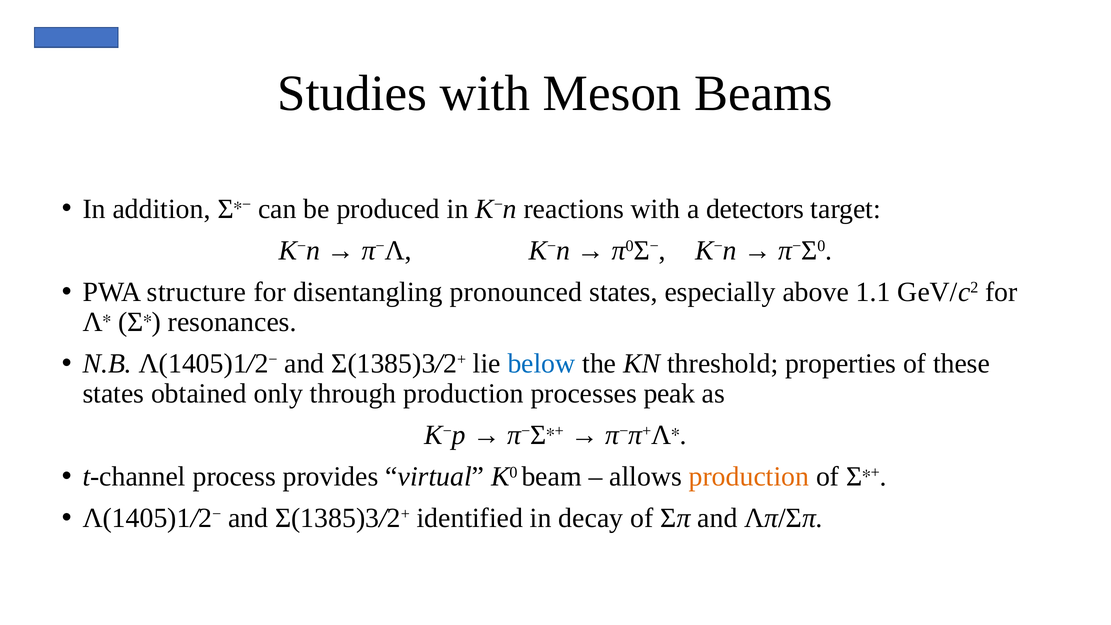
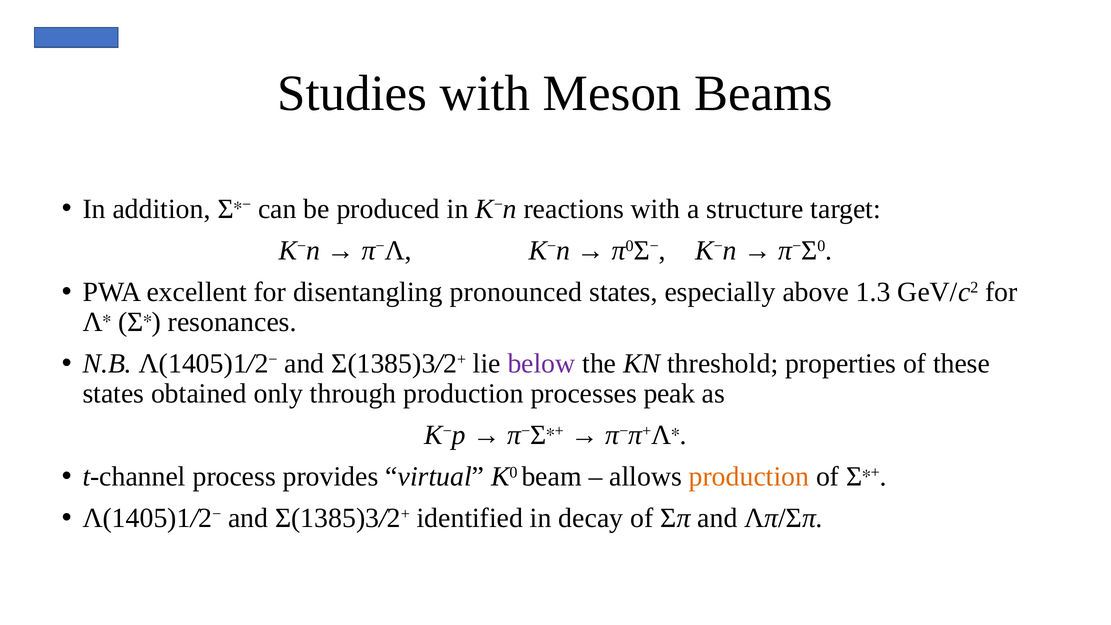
detectors: detectors -> structure (755, 209)
structure: structure -> excellent (197, 292)
1.1: 1.1 -> 1.3 (873, 292)
below colour: blue -> purple (541, 364)
